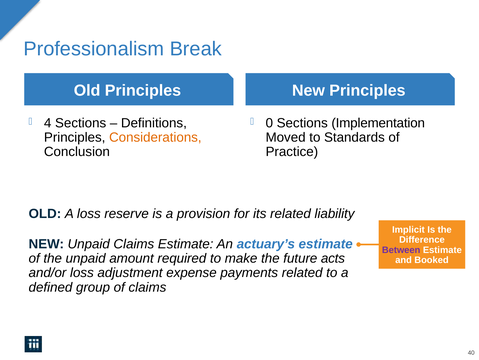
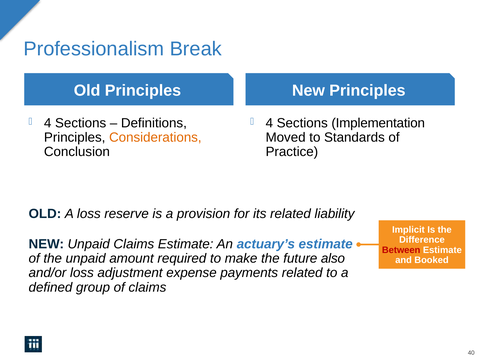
0: 0 -> 4 (269, 123)
Between colour: purple -> red (401, 249)
acts: acts -> also (333, 258)
